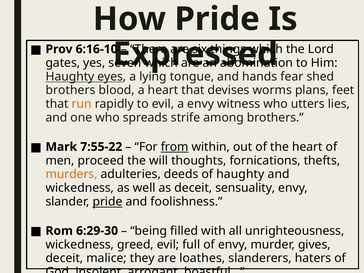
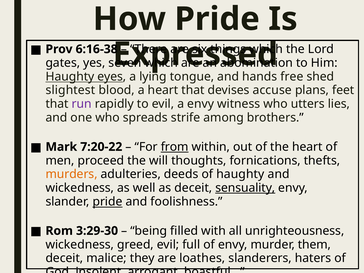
6:16-10: 6:16-10 -> 6:16-38 (97, 49)
fear: fear -> free (292, 77)
brothers: brothers -> slightest (70, 90)
worms: worms -> accuse (272, 90)
run colour: orange -> purple (82, 104)
7:55-22: 7:55-22 -> 7:20-22 (101, 147)
sensuality underline: none -> present (245, 188)
6:29-30: 6:29-30 -> 3:29-30 (97, 231)
gives: gives -> them (314, 245)
